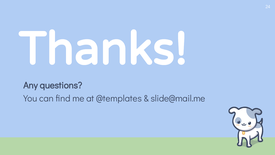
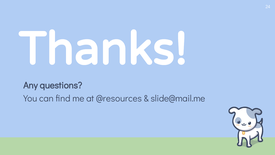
@templates: @templates -> @resources (119, 98)
